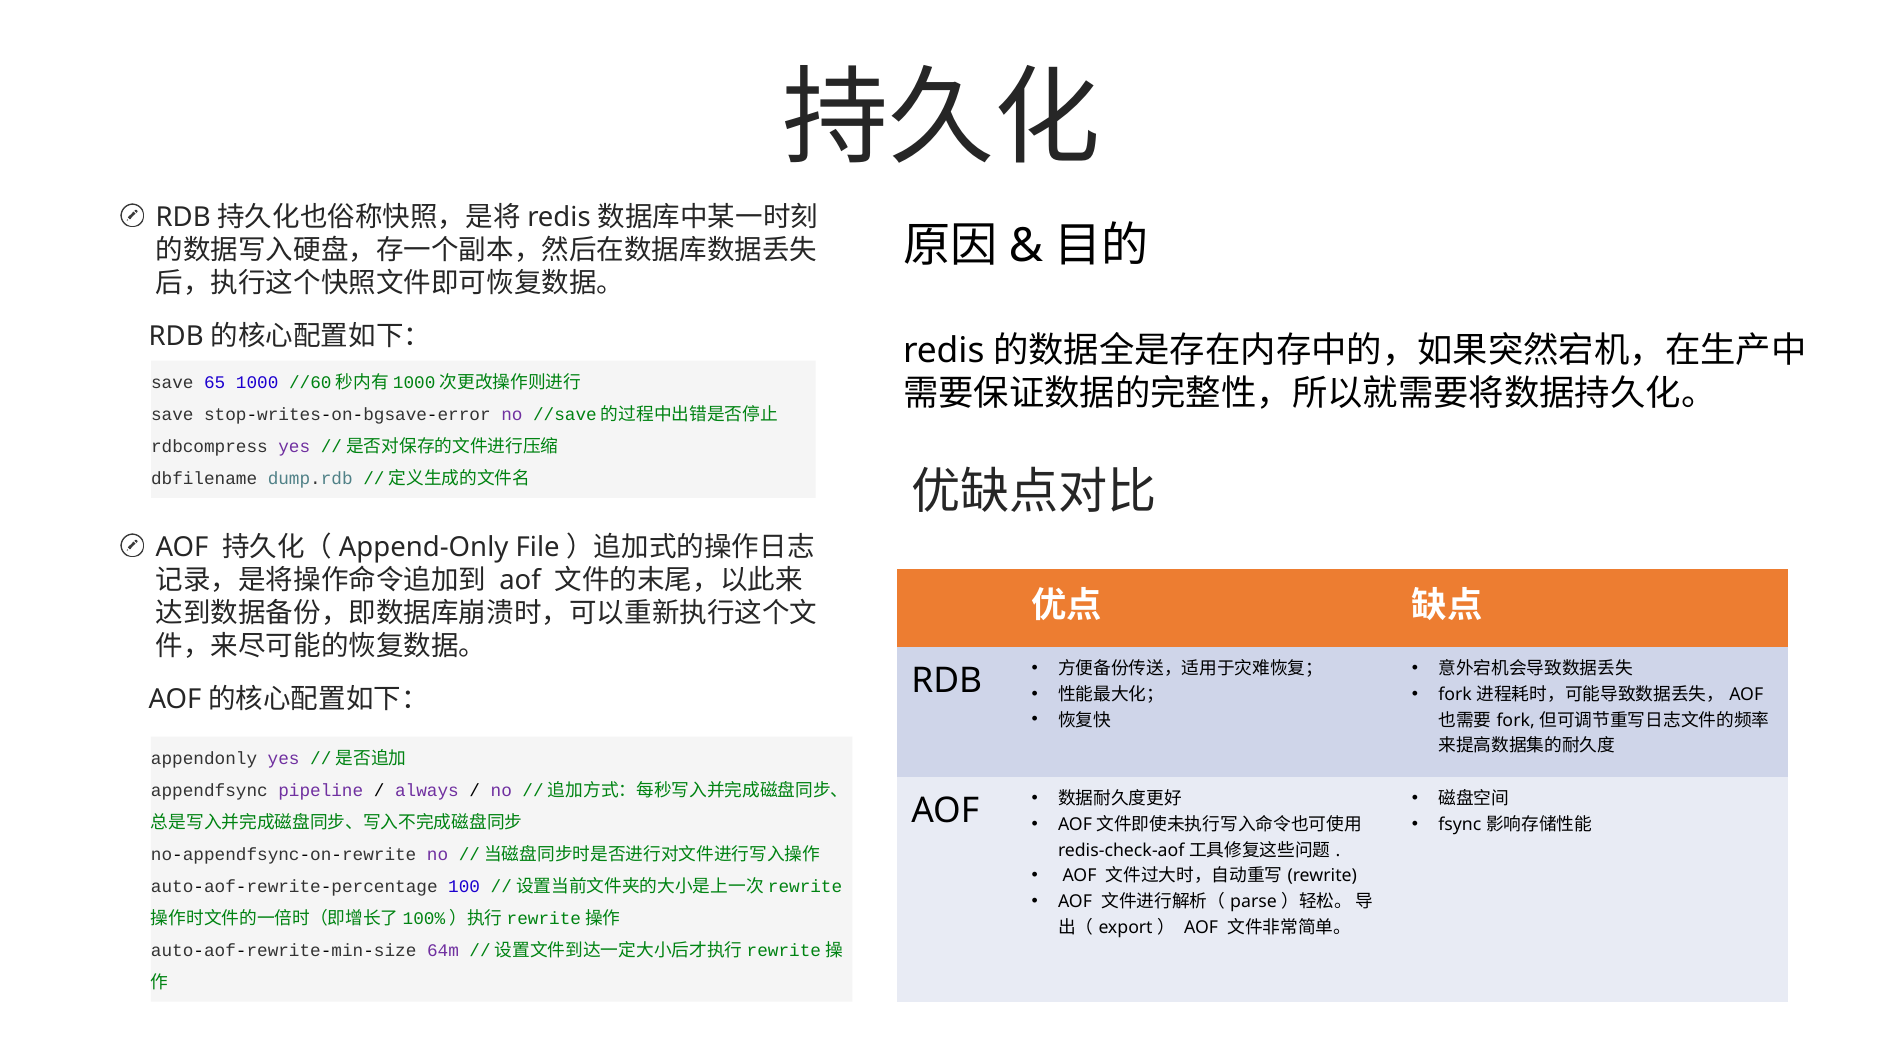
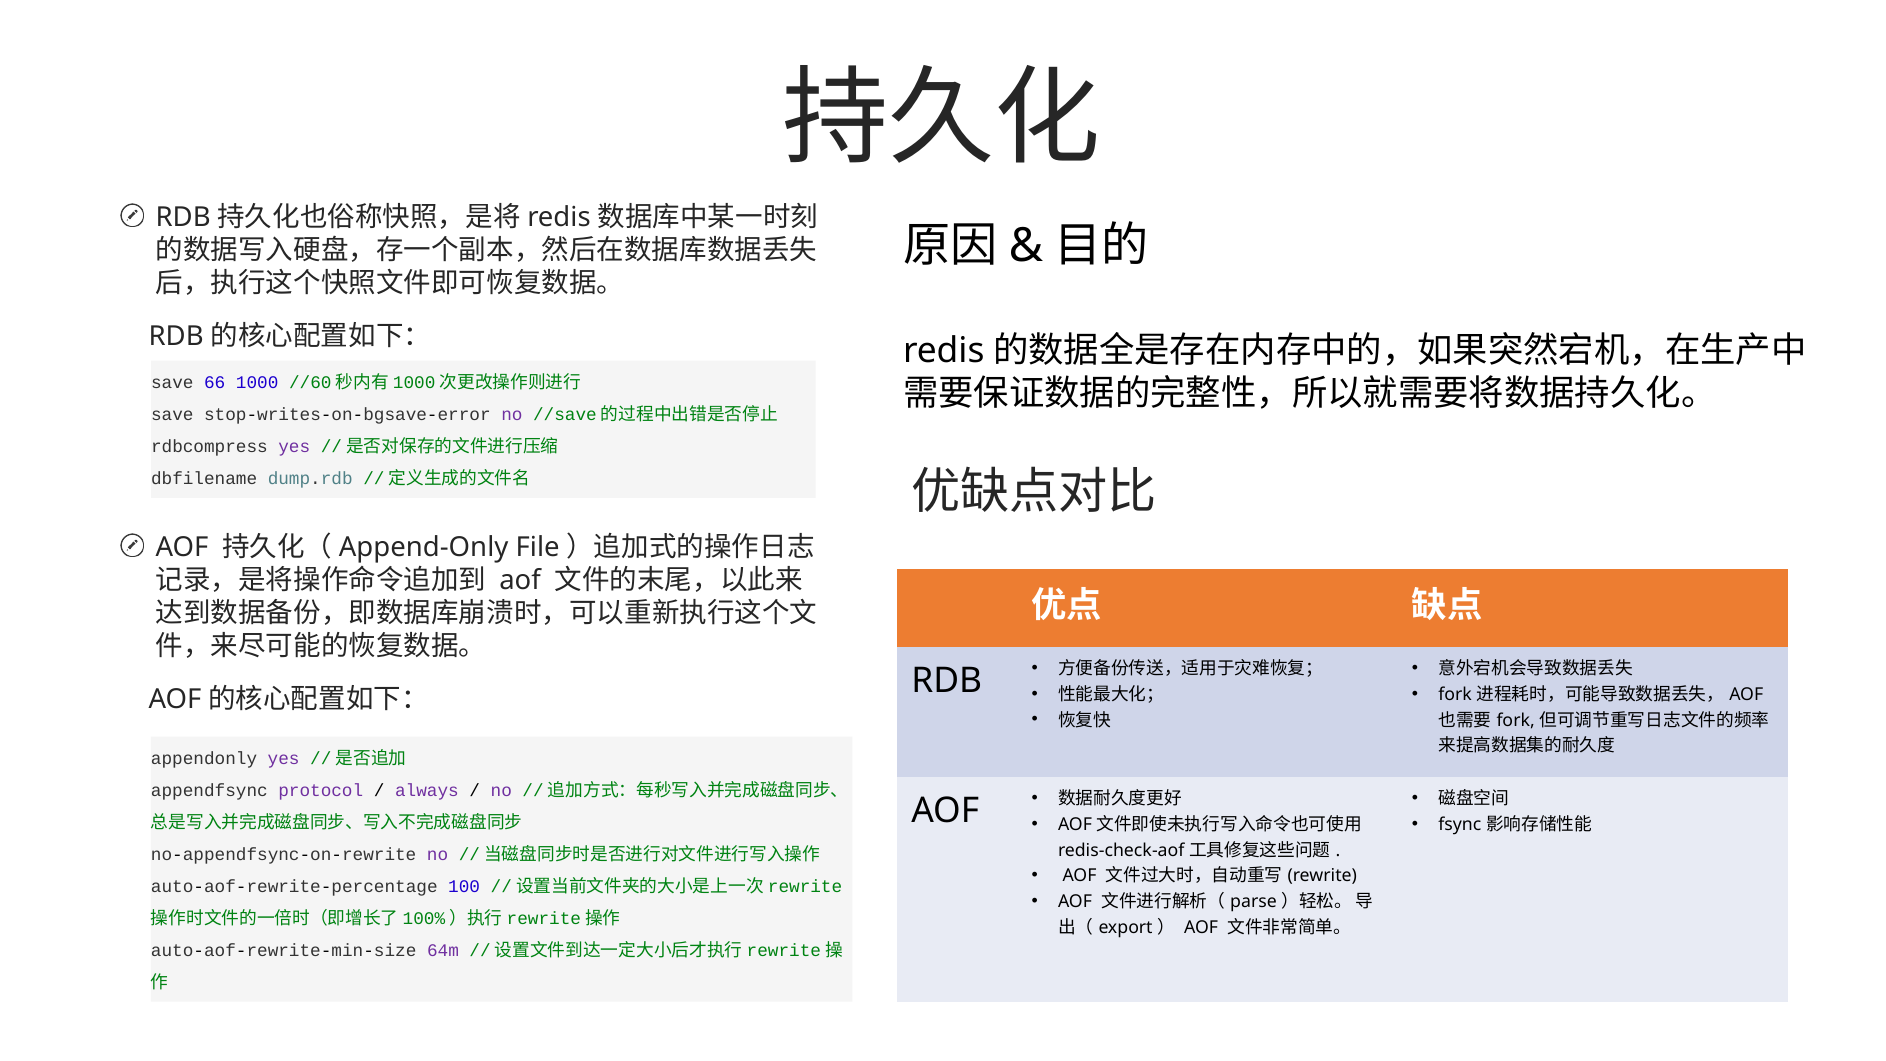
65: 65 -> 66 (215, 383)
pipeline: pipeline -> protocol (321, 791)
